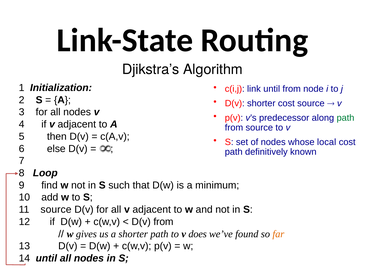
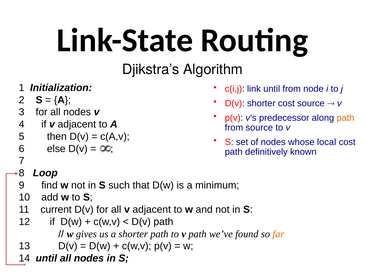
path colour: green -> orange (346, 118)
11 source: source -> current (56, 209)
D(v from: from -> path (163, 222)
v does: does -> path (198, 234)
